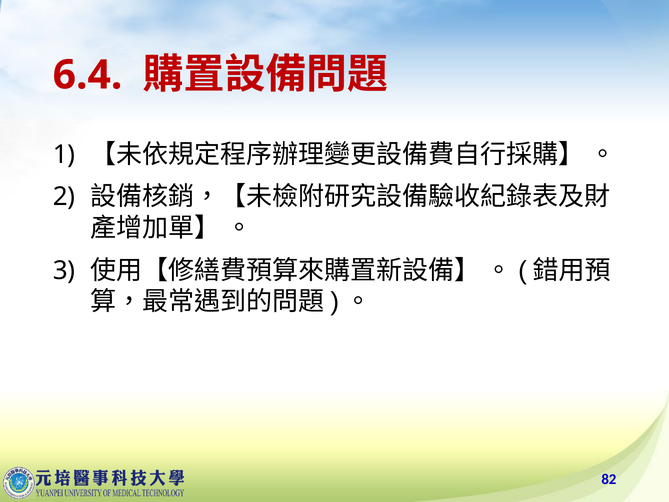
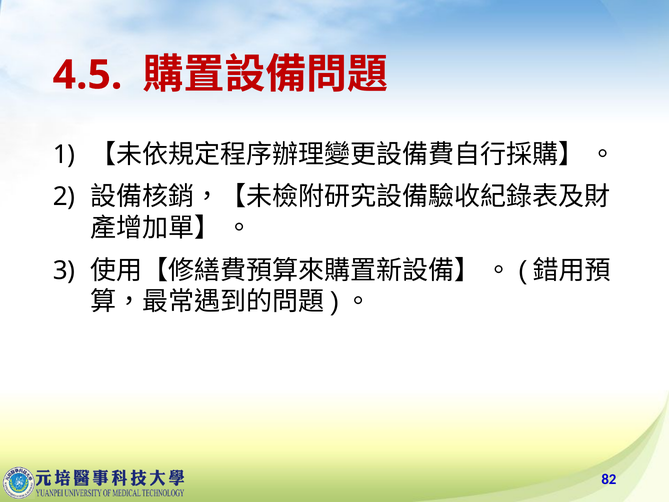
6.4: 6.4 -> 4.5 (87, 75)
